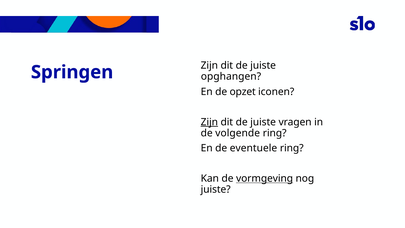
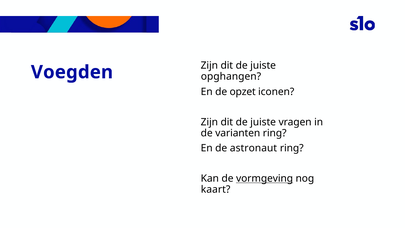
Springen: Springen -> Voegden (72, 72)
Zijn underline: present -> none (209, 122)
volgende: volgende -> varianten (238, 133)
eventuele: eventuele -> astronaut (253, 148)
juiste: juiste -> kaart (216, 189)
